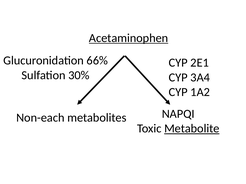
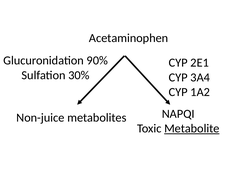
Acetaminophen underline: present -> none (129, 38)
66%: 66% -> 90% (97, 61)
Non-each: Non-each -> Non-juice (40, 118)
